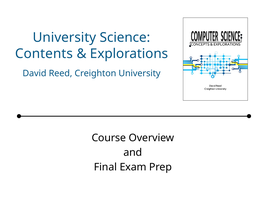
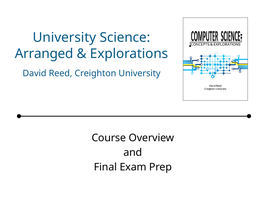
Contents: Contents -> Arranged (44, 54)
